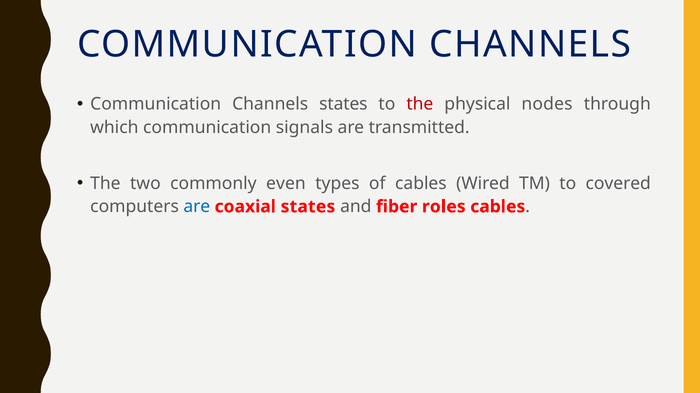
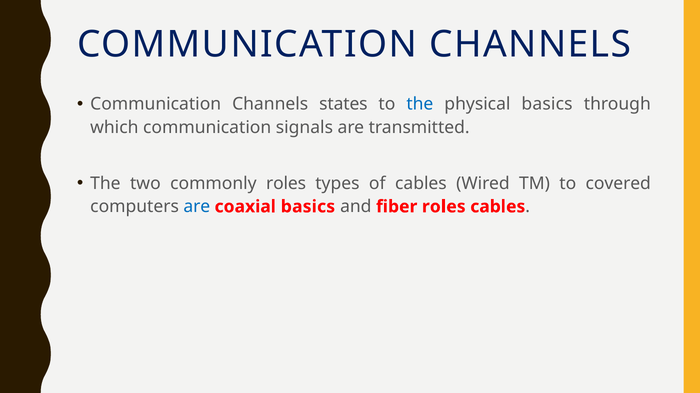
the colour: red -> blue (420, 104)
physical nodes: nodes -> basics (547, 104)
commonly even: even -> roles (286, 184)
coaxial states: states -> basics (308, 207)
